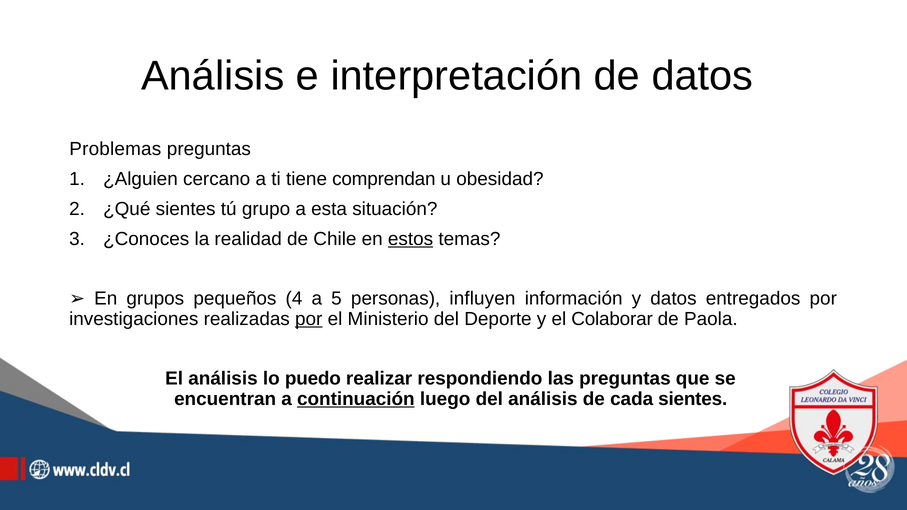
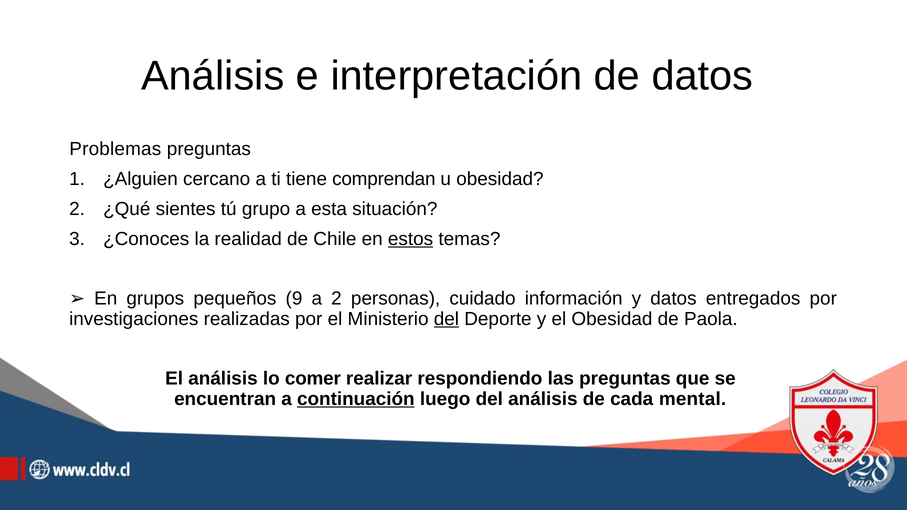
4: 4 -> 9 (294, 299)
a 5: 5 -> 2 (336, 299)
influyen: influyen -> cuidado (483, 299)
por underline: present -> none (309, 319)
del underline: none -> present (446, 319)
el Colaborar: Colaborar -> Obesidad (612, 319)
puedo: puedo -> comer (313, 379)
cada sientes: sientes -> mental (693, 399)
